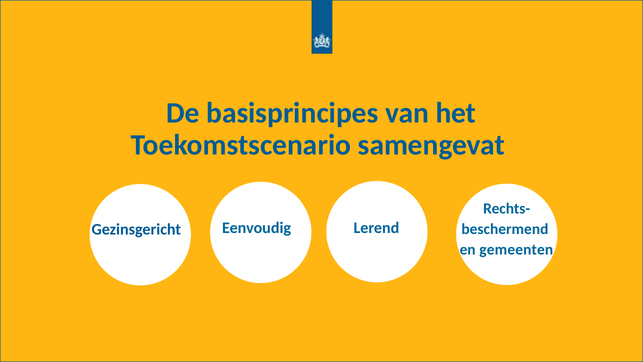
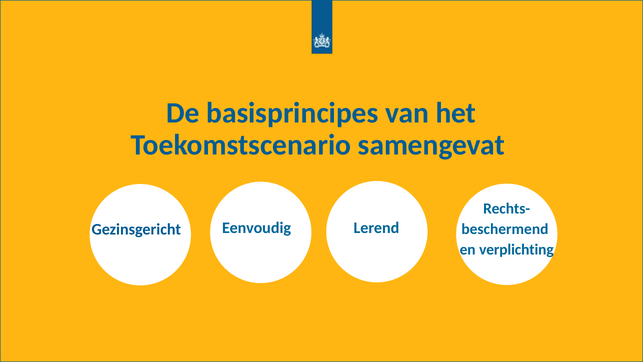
gemeenten: gemeenten -> verplichting (516, 249)
